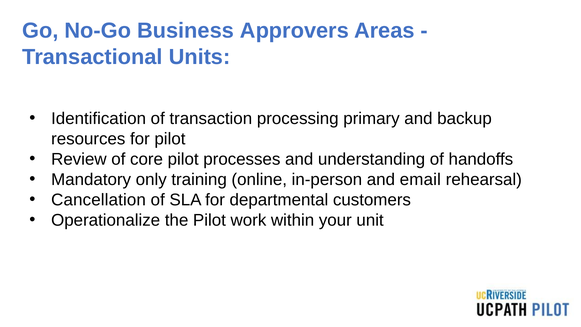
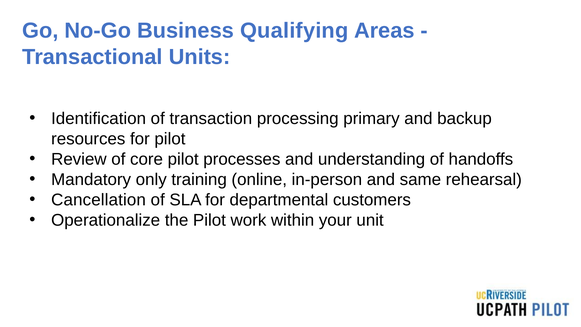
Approvers: Approvers -> Qualifying (294, 31)
email: email -> same (420, 179)
